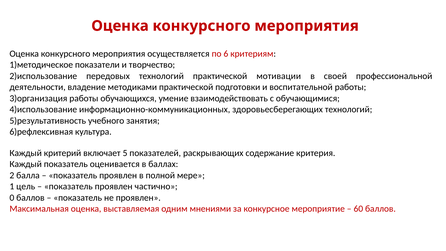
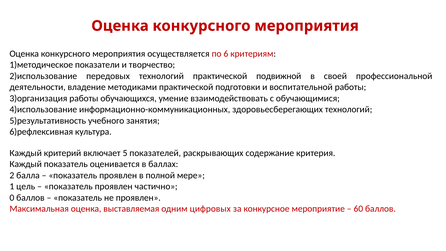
мотивации: мотивации -> подвижной (279, 76)
мнениями: мнениями -> цифровых (210, 209)
